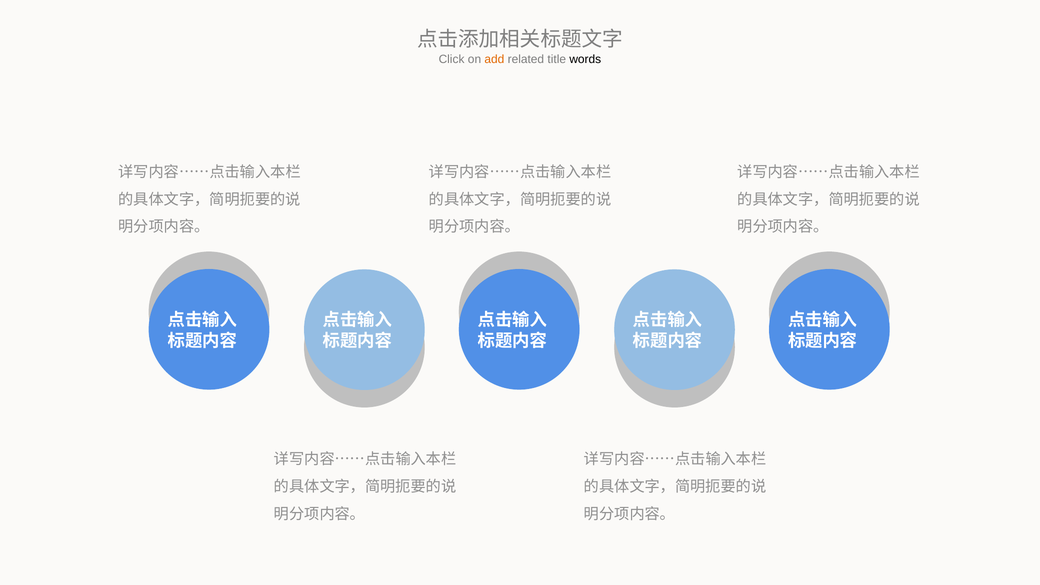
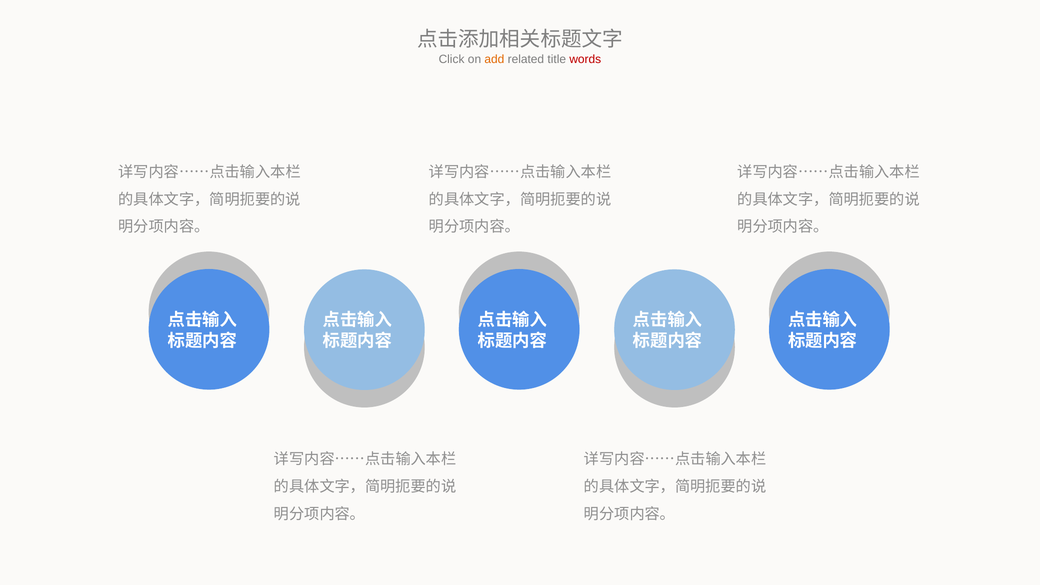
words colour: black -> red (585, 59)
